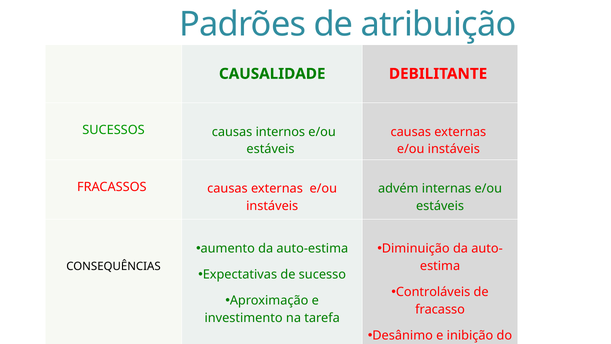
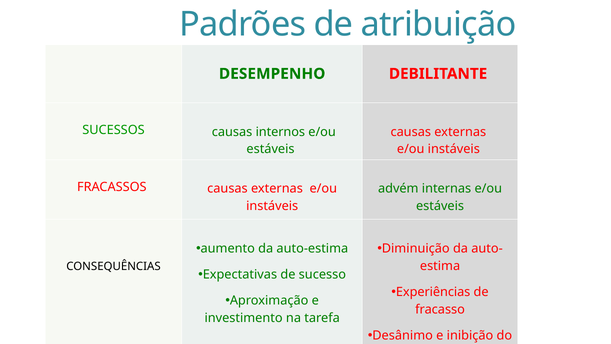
CAUSALIDADE: CAUSALIDADE -> DESEMPENHO (272, 74)
Controláveis: Controláveis -> Experiências (433, 292)
